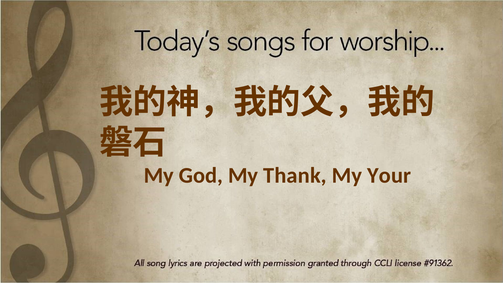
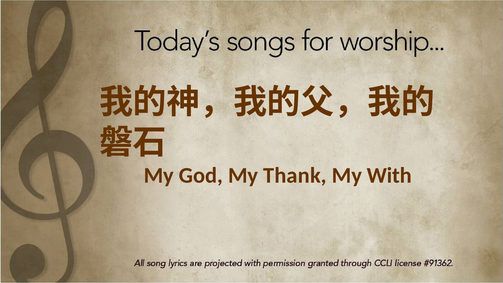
Your: Your -> With (389, 175)
